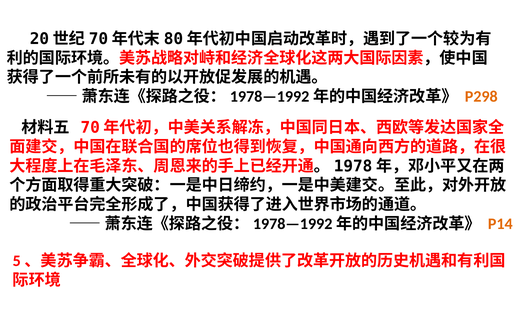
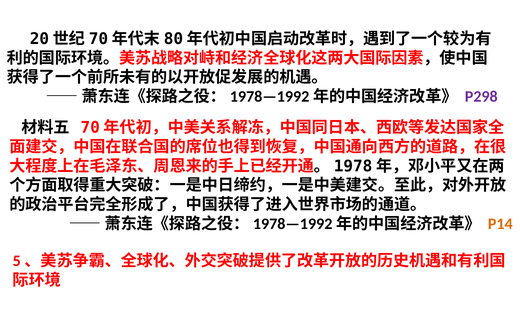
P298 colour: orange -> purple (481, 97)
